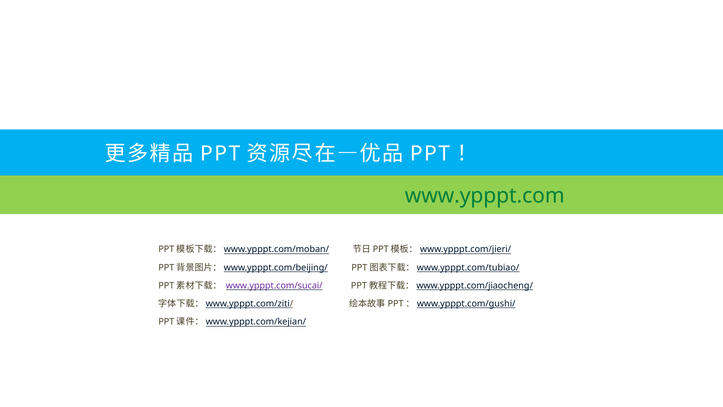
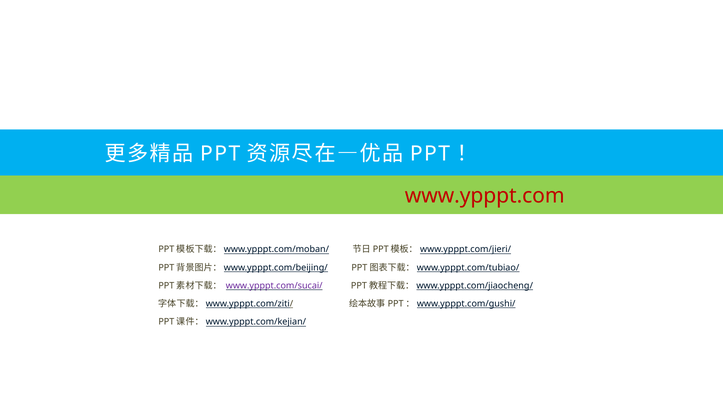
www.ypppt.com colour: green -> red (485, 196)
